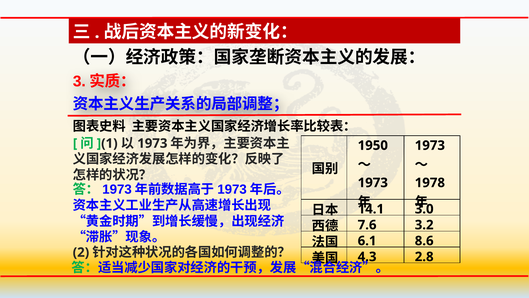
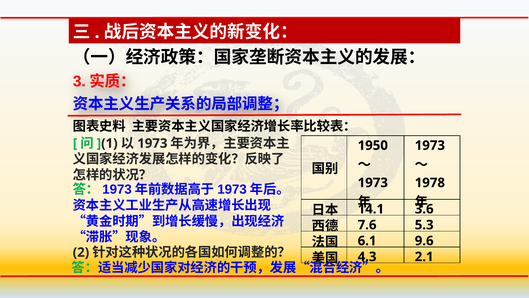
3.0: 3.0 -> 3.6 (424, 209)
3.2: 3.2 -> 5.3 (424, 225)
8.6: 8.6 -> 9.6 (424, 241)
2.8: 2.8 -> 2.1 (424, 256)
